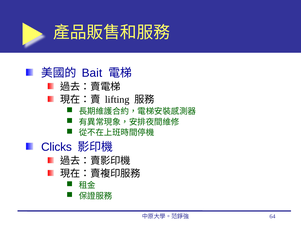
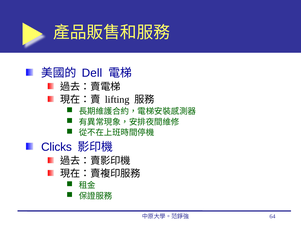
Bait: Bait -> Dell (92, 73)
